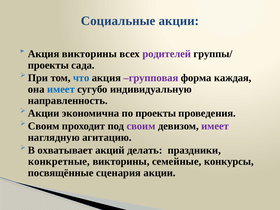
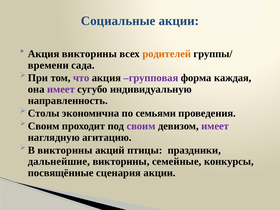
родителей colour: purple -> orange (167, 54)
проекты: проекты -> времени (48, 65)
что colour: blue -> purple (81, 78)
имеет colour: blue -> purple (61, 89)
Акции: Акции -> Столы (44, 113)
по проекты: проекты -> семьями (156, 113)
В охватывает: охватывает -> викторины (65, 150)
делать: делать -> птицы (145, 150)
конкретные: конкретные -> дальнейшие (59, 162)
